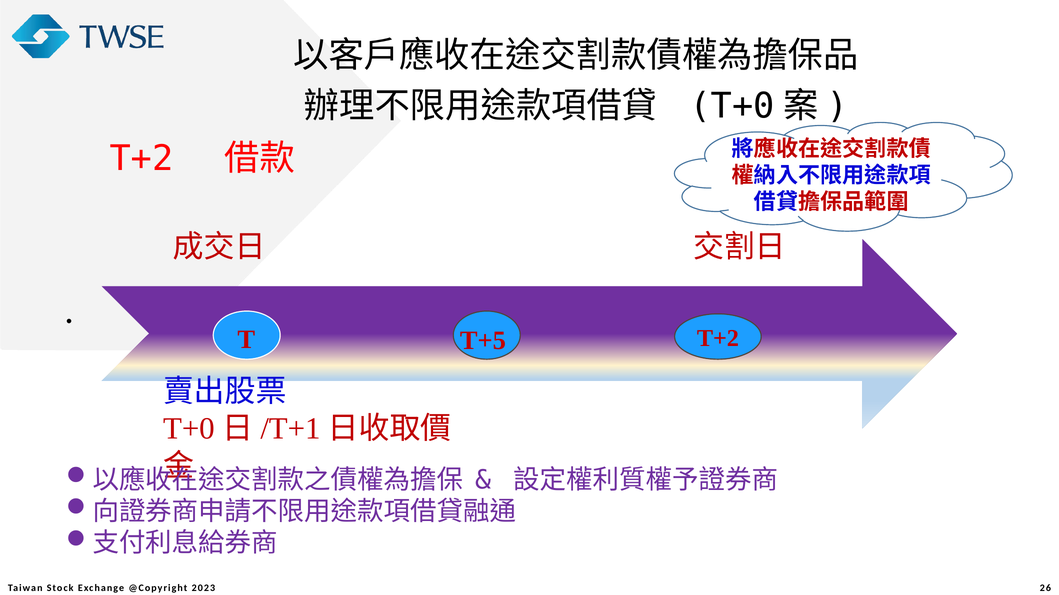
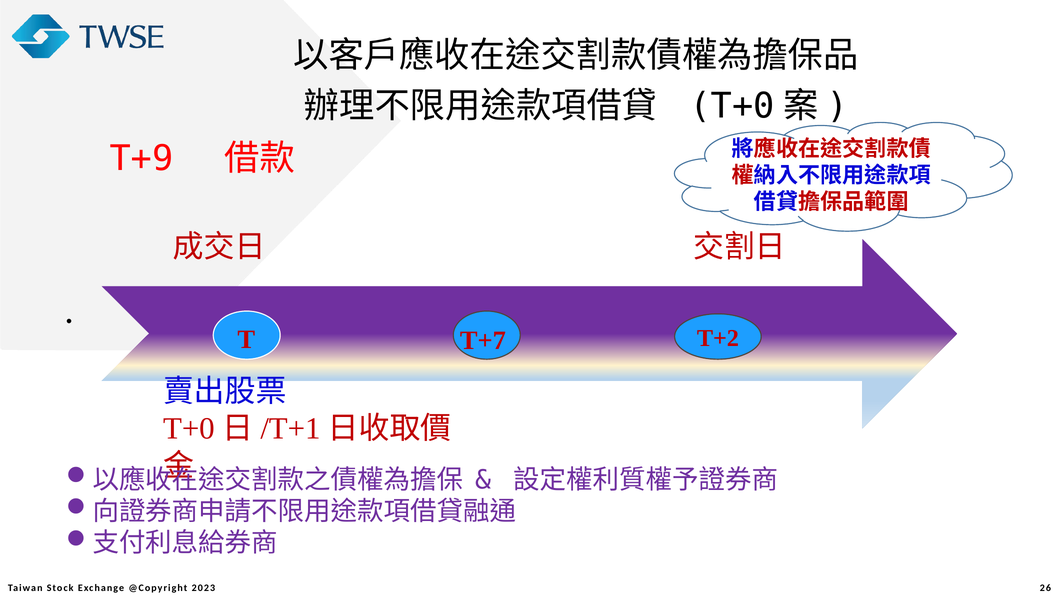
T+2: T+2 -> T+9 (141, 159)
T+5: T+5 -> T+7 (483, 341)
